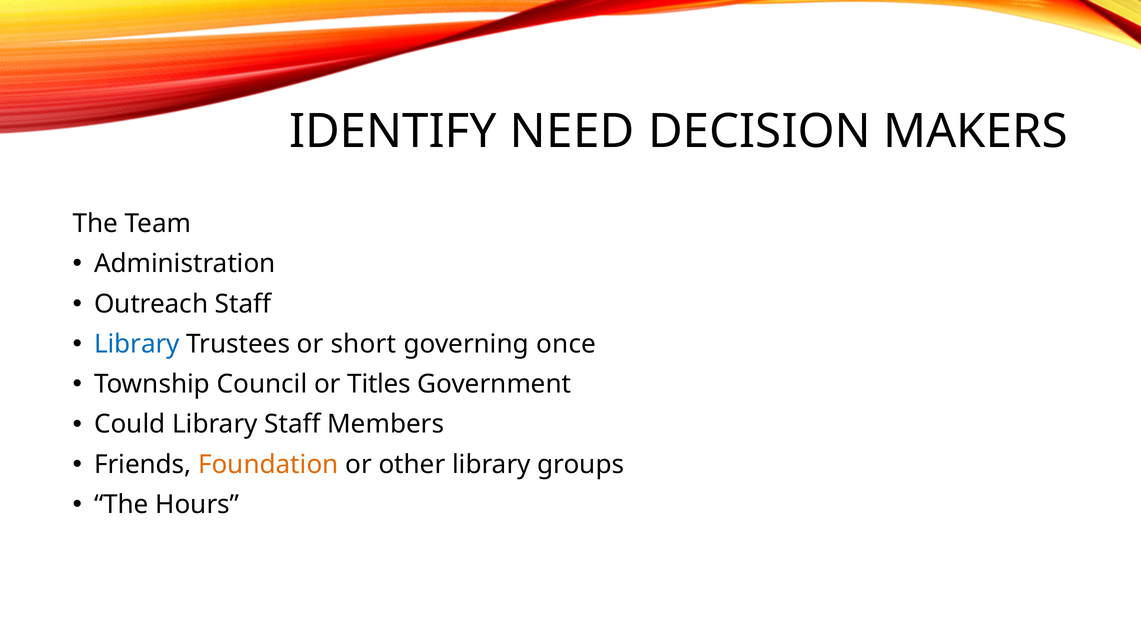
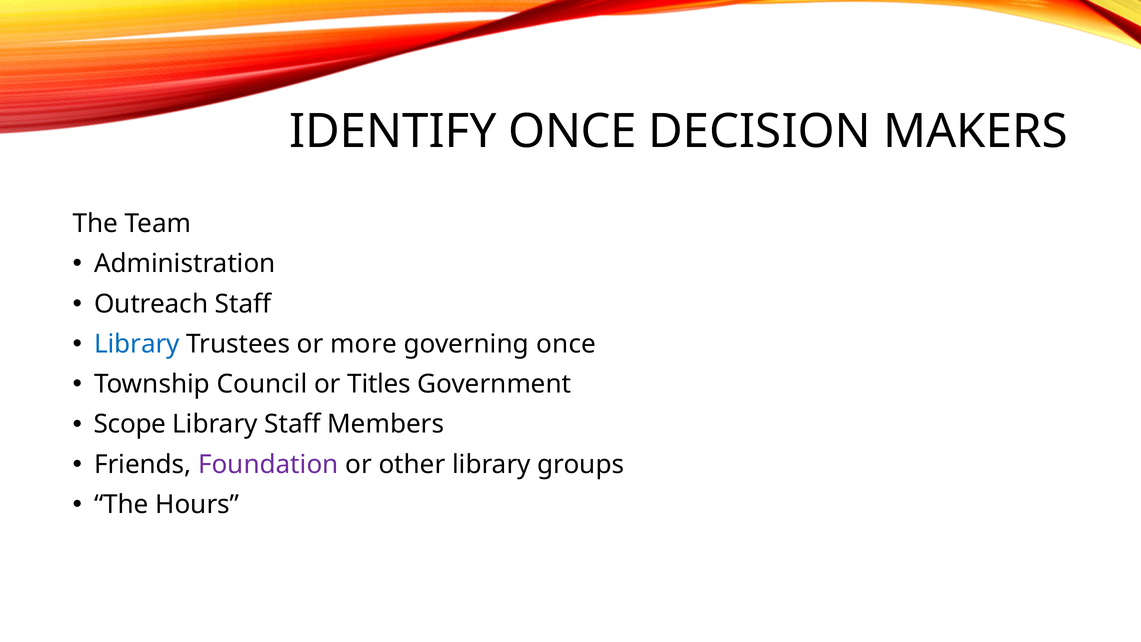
IDENTIFY NEED: NEED -> ONCE (573, 132)
short: short -> more (364, 344)
Could: Could -> Scope (130, 424)
Foundation colour: orange -> purple (268, 464)
